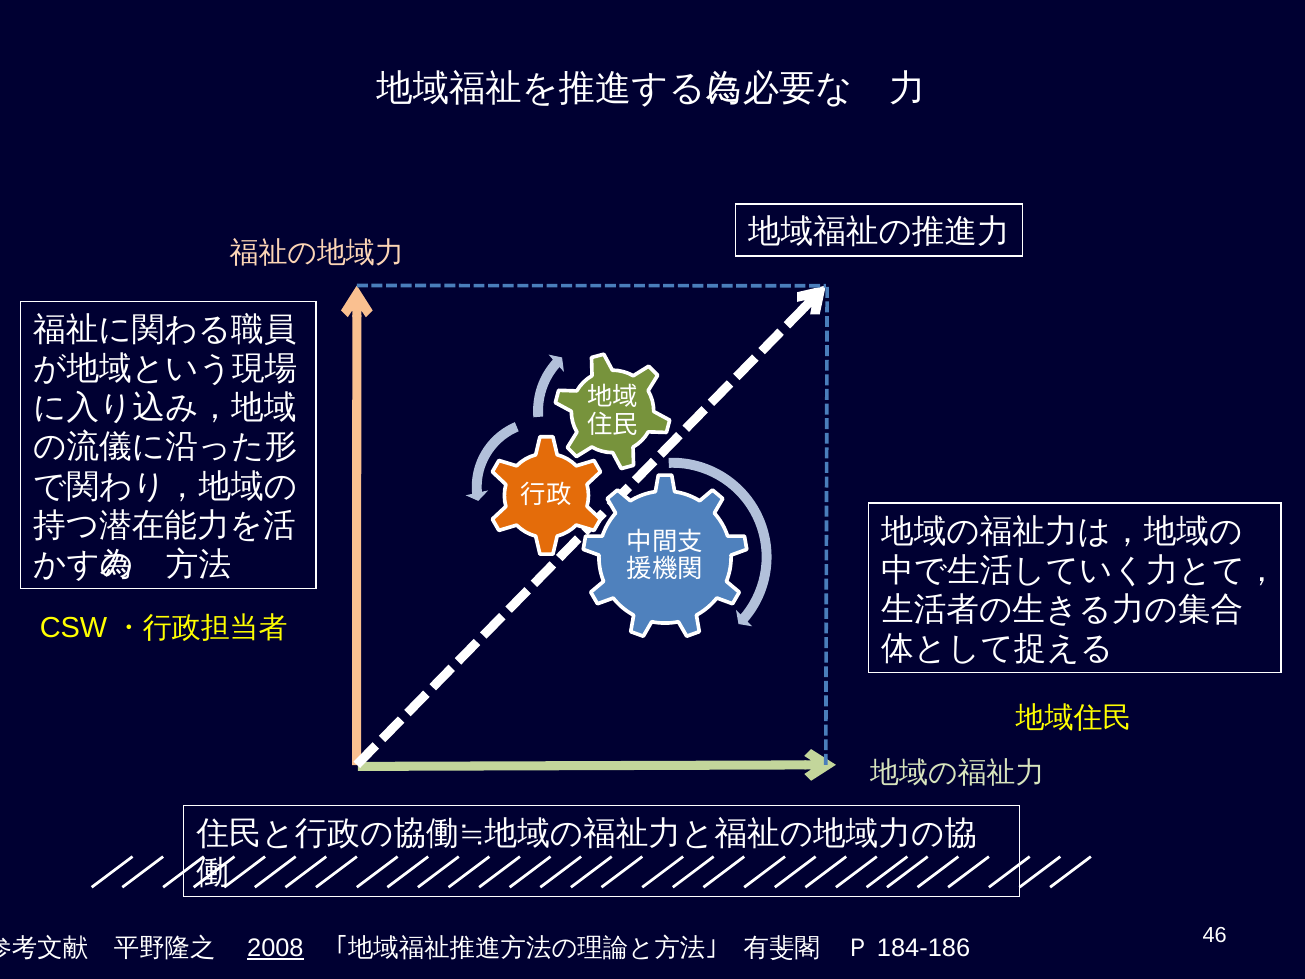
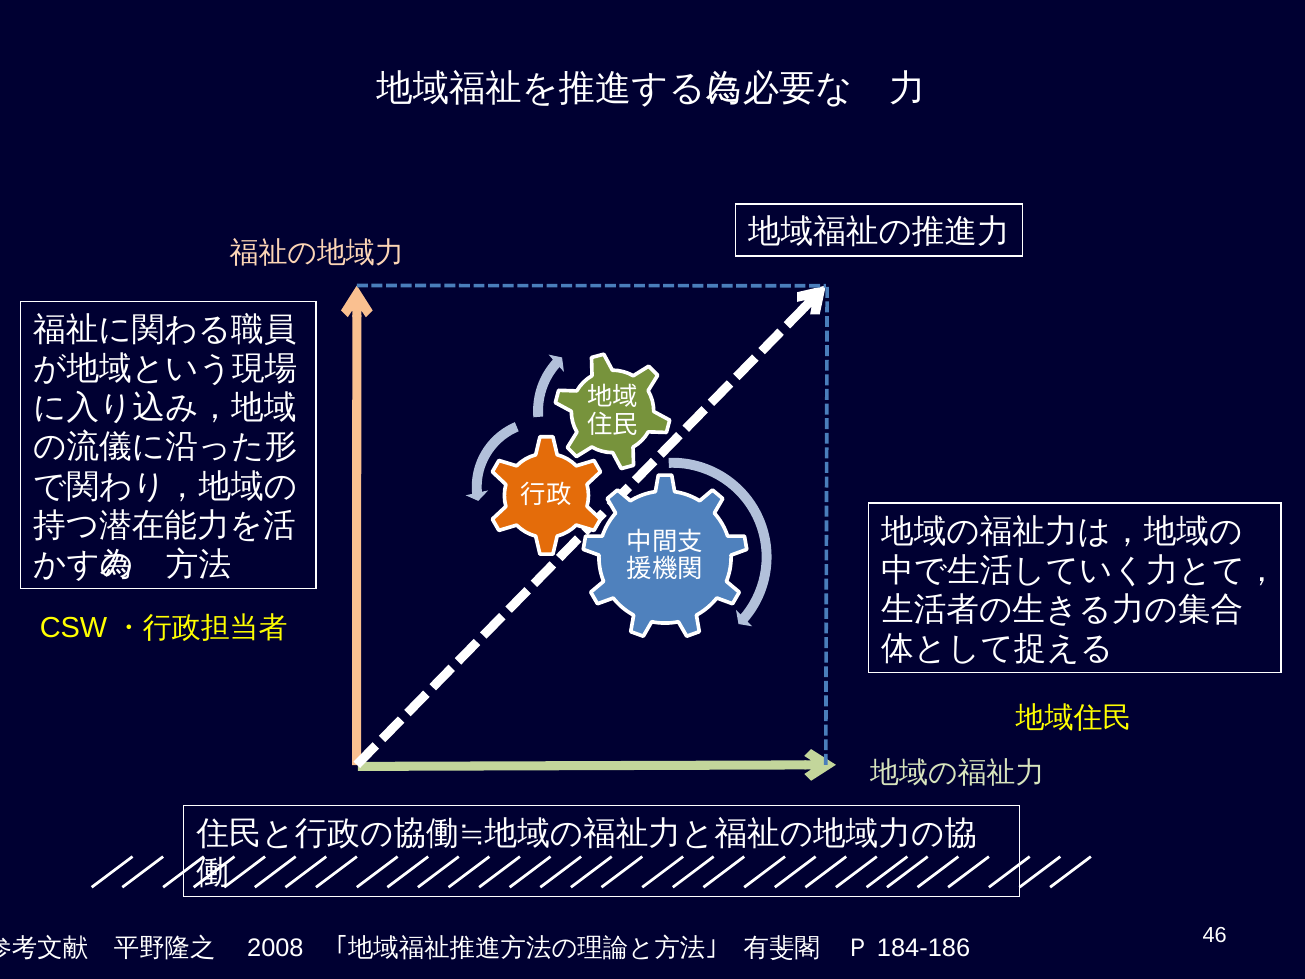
2008 underline: present -> none (275, 948)
